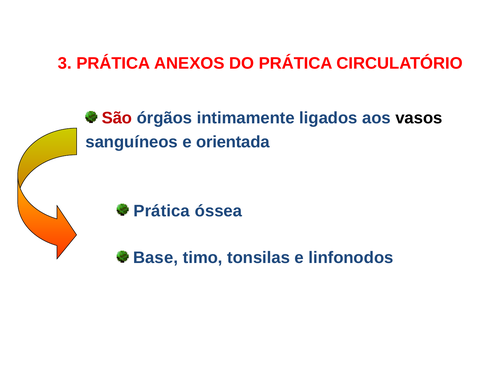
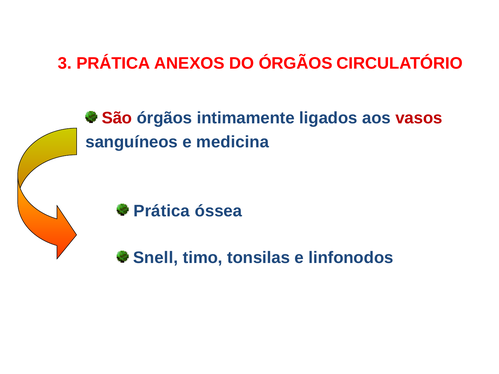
DO PRÁTICA: PRÁTICA -> ÓRGÃOS (296, 63)
vasos colour: black -> red (419, 118)
orientada: orientada -> medicina (233, 142)
Base: Base -> Snell (156, 258)
